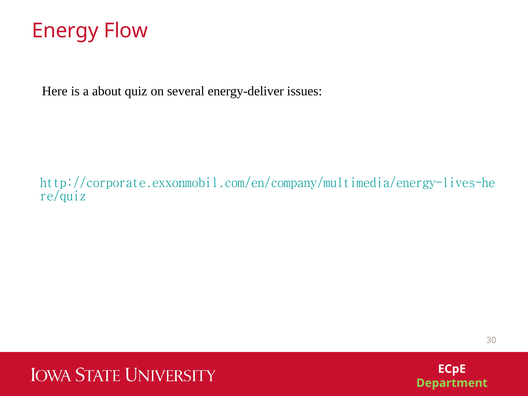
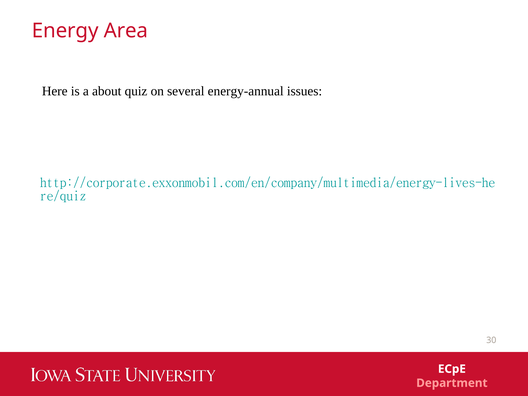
Flow: Flow -> Area (126, 31)
energy-deliver: energy-deliver -> energy-annual (246, 91)
Department colour: light green -> pink (452, 383)
